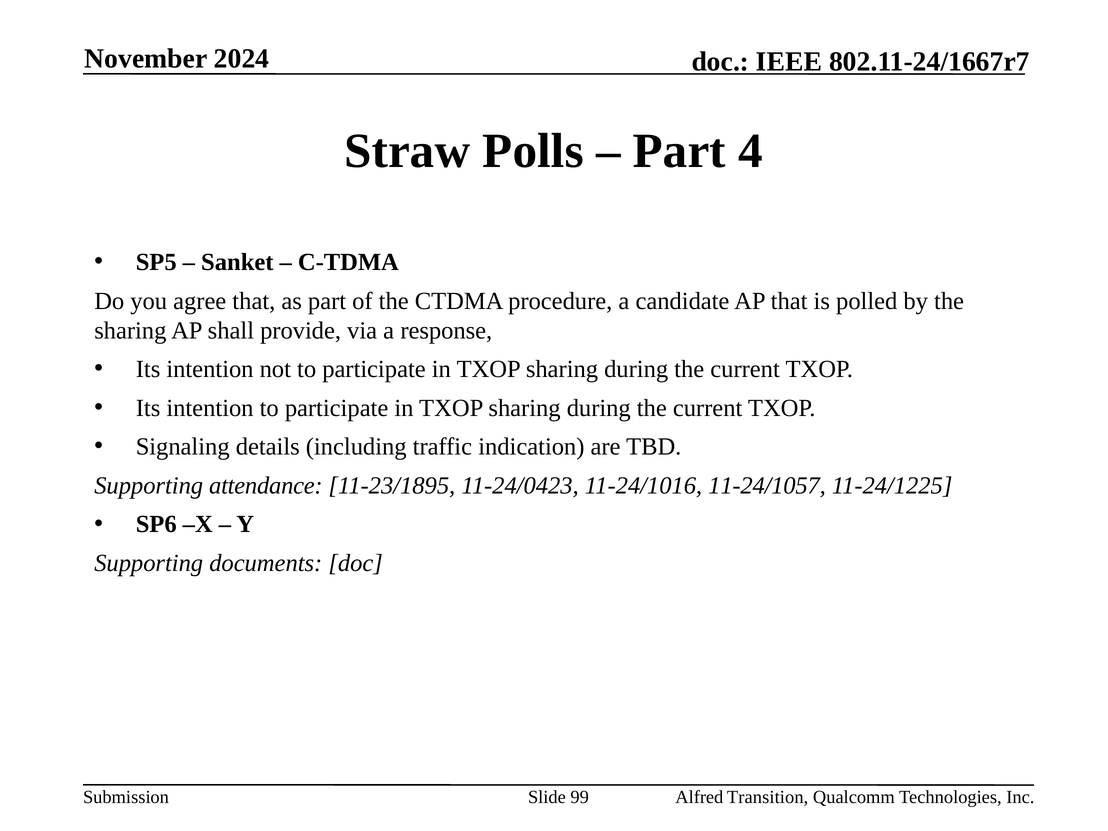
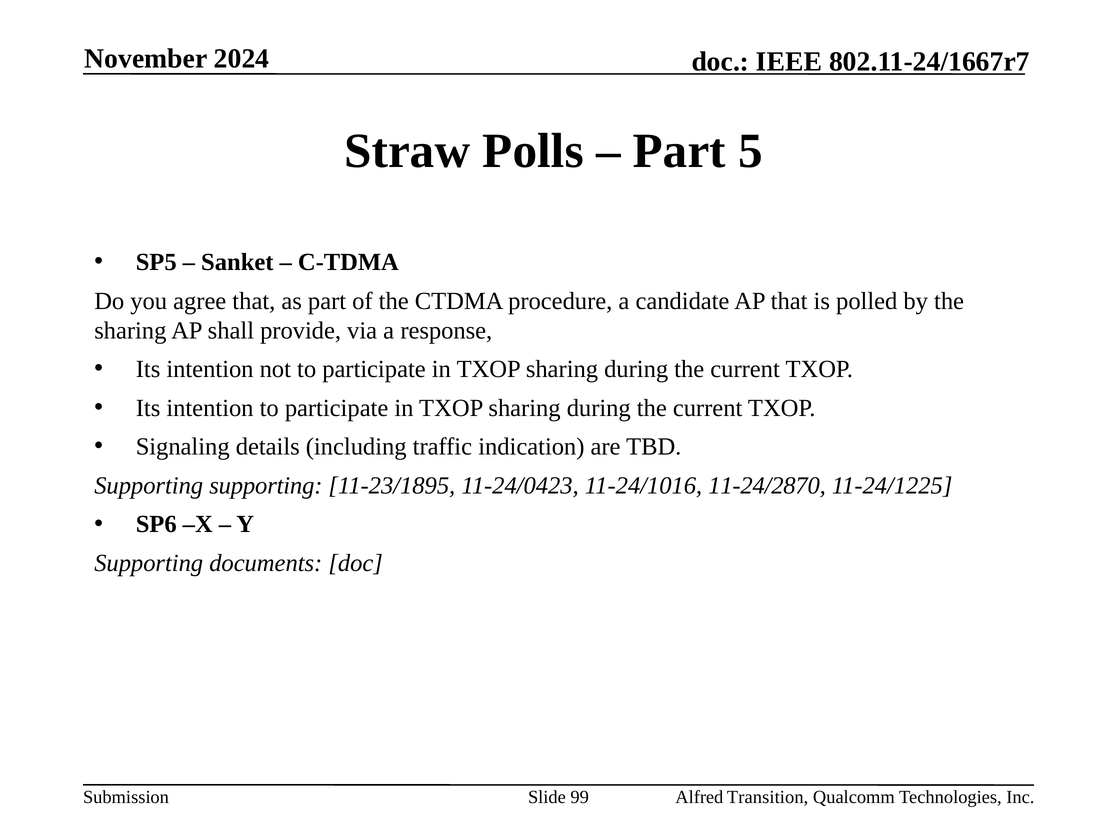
4: 4 -> 5 (751, 151)
Supporting attendance: attendance -> supporting (266, 486)
11-24/1057: 11-24/1057 -> 11-24/2870 (767, 486)
